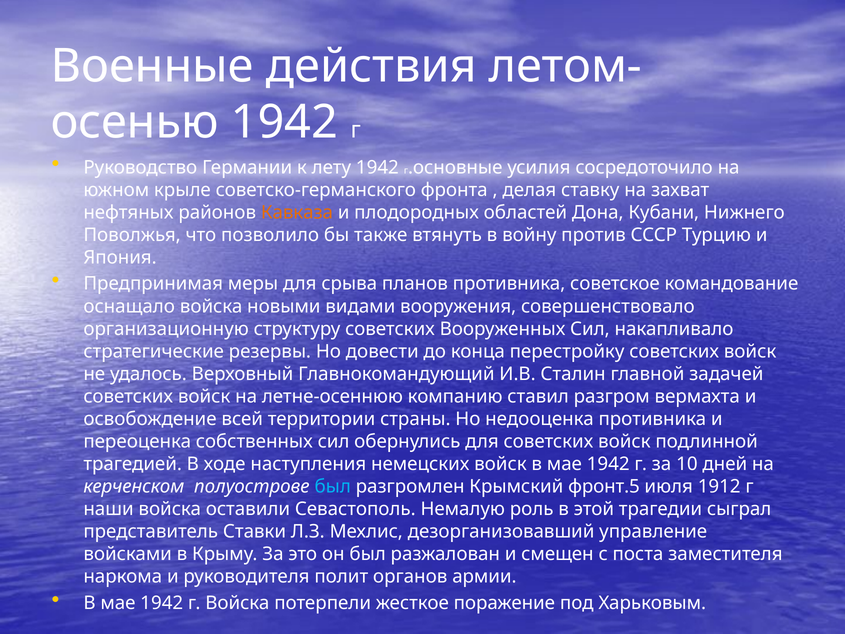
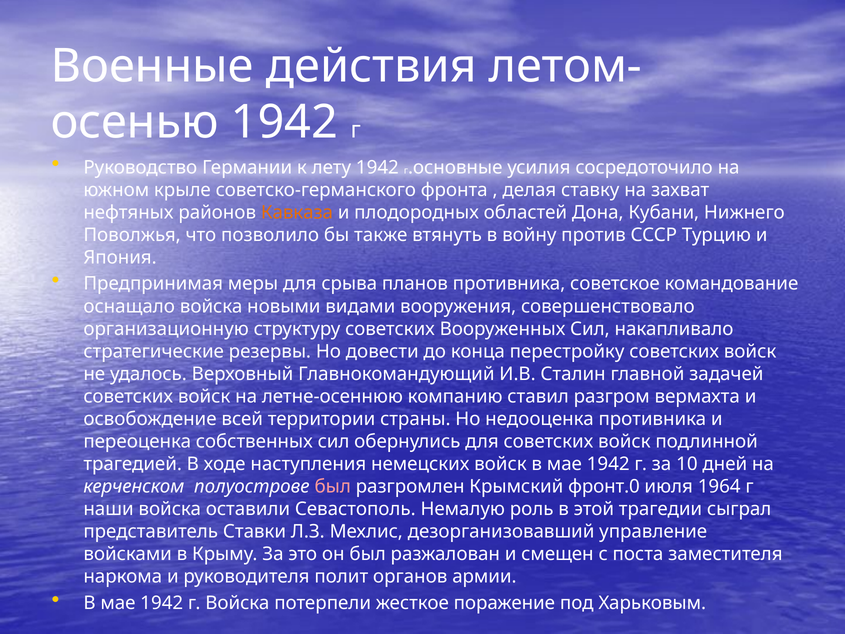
был colour: light blue -> pink (333, 486)
фронт.5: фронт.5 -> фронт.0 (604, 486)
1912: 1912 -> 1964 (719, 486)
